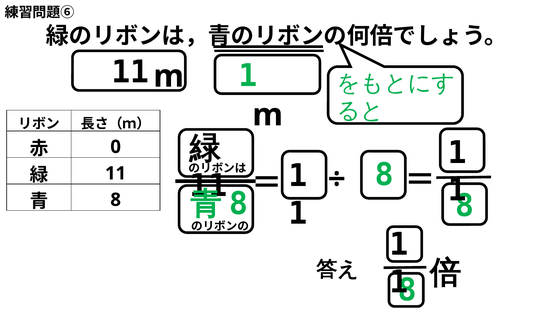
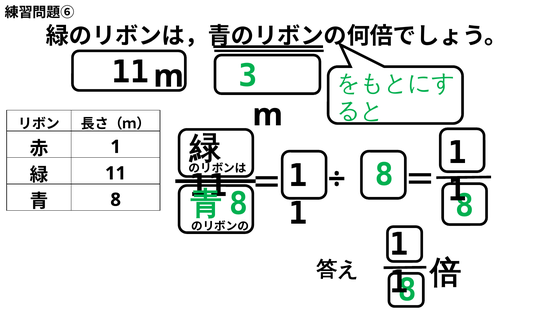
11 1: 1 -> 3 (248, 76)
0: 0 -> 1 (116, 147)
